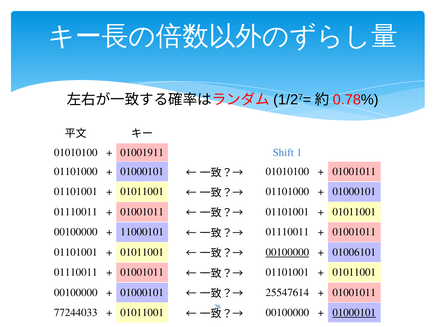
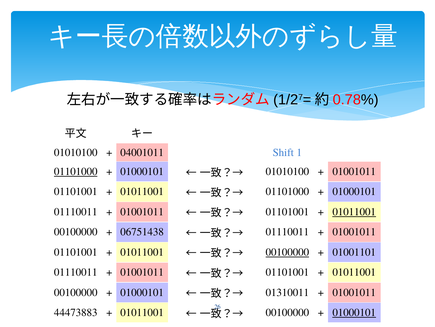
01001911: 01001911 -> 04001011 (142, 152)
01101000 underline: none -> present (76, 171)
01011001 underline: none -> present (354, 211)
11000101: 11000101 -> 06751438 (142, 231)
01006101: 01006101 -> 01001101 (354, 252)
25547614: 25547614 -> 01310011 (287, 292)
77244033: 77244033 -> 44473883 (76, 312)
